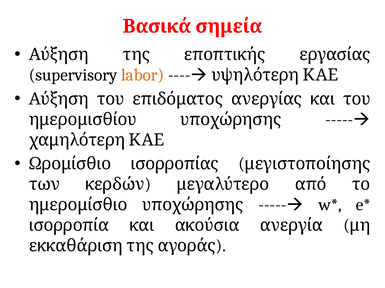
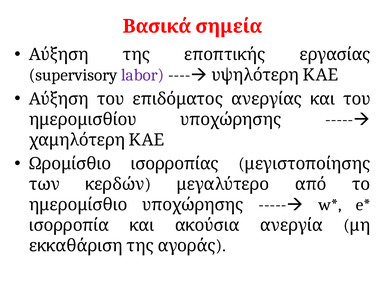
labor colour: orange -> purple (143, 75)
